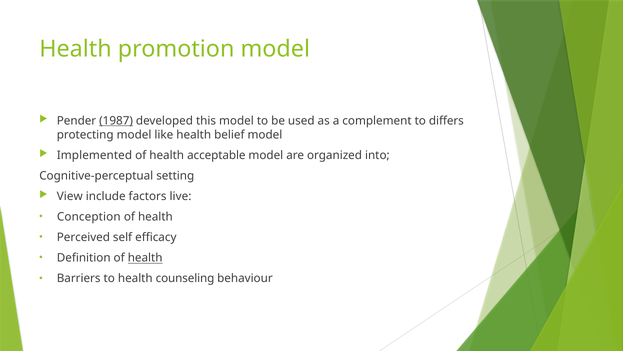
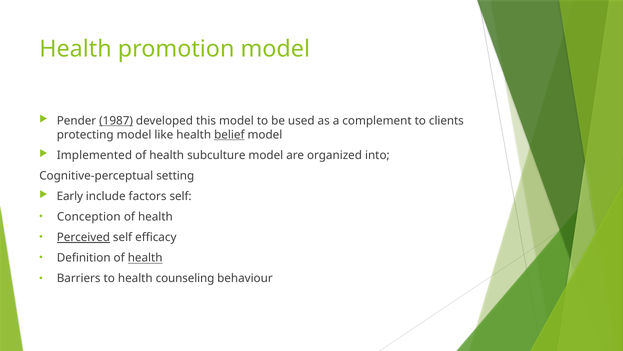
differs: differs -> clients (446, 121)
belief underline: none -> present (229, 135)
acceptable: acceptable -> subculture (216, 155)
View: View -> Early (70, 196)
factors live: live -> self (181, 196)
Perceived underline: none -> present (83, 237)
